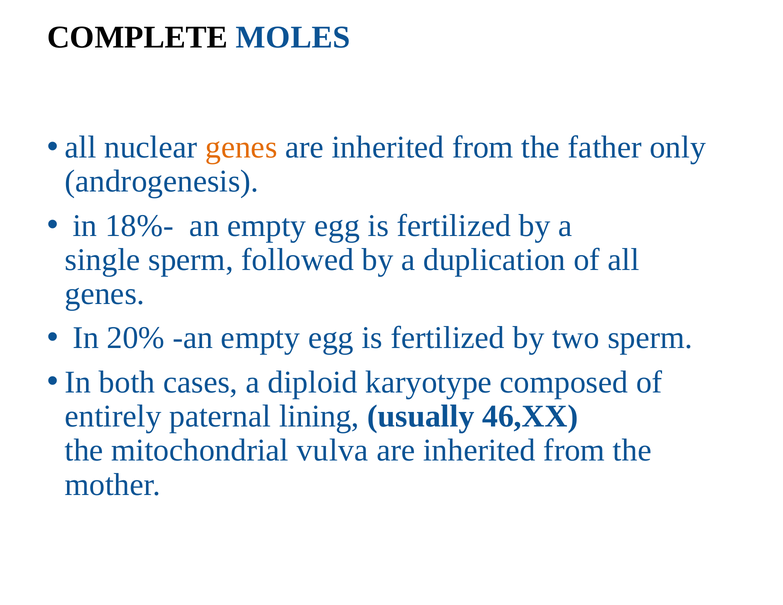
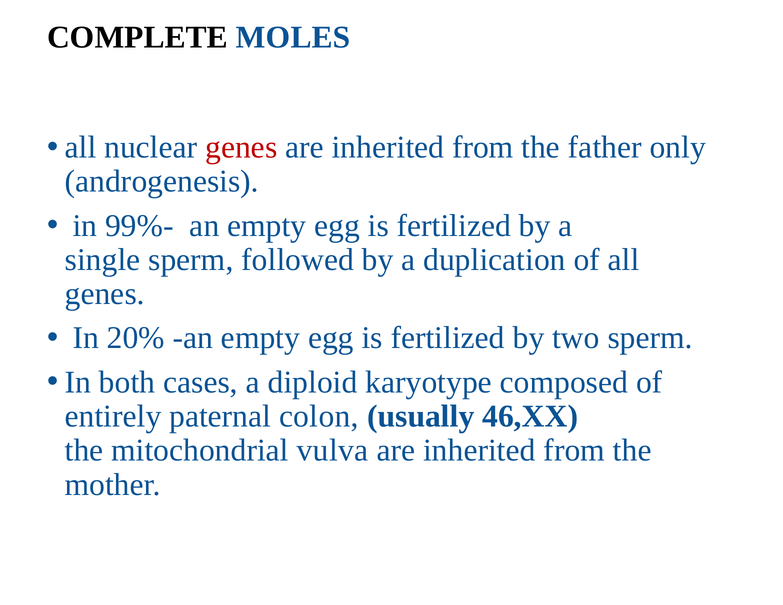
genes colour: orange -> red (241, 147)
18%-: 18%- -> 99%- (139, 226)
lining: lining -> colon (319, 416)
